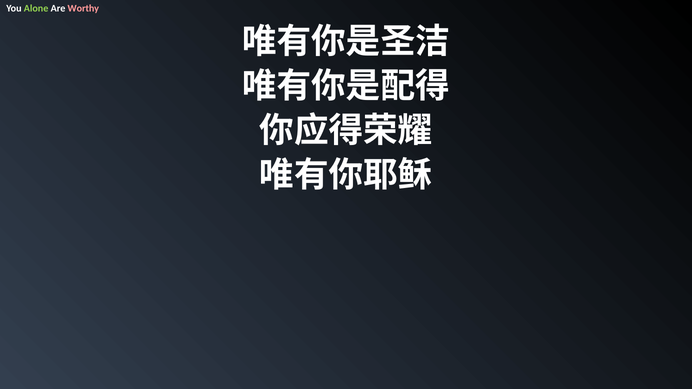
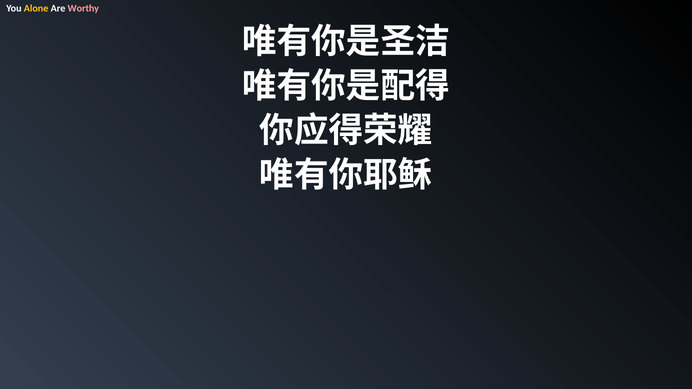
Alone colour: light green -> yellow (36, 8)
